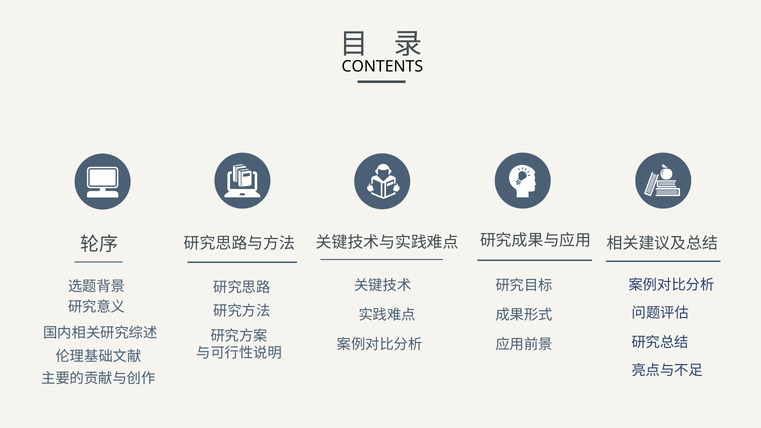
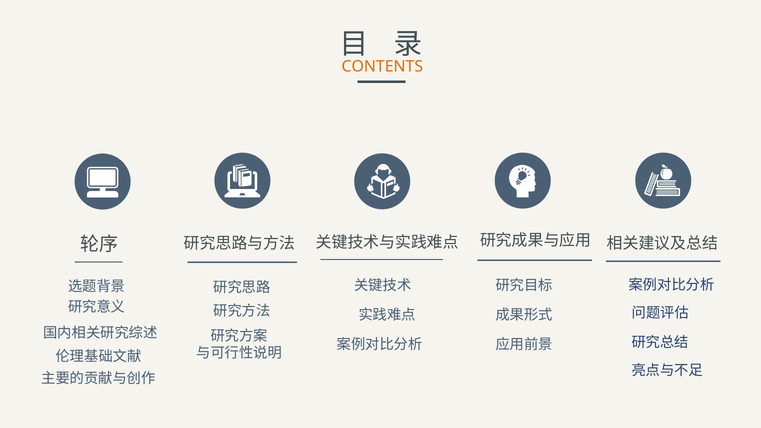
CONTENTS colour: black -> orange (382, 67)
